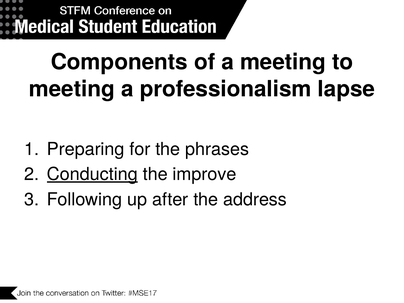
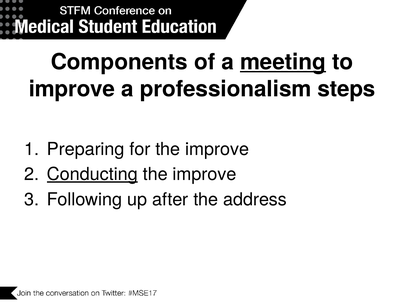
meeting underline: none -> present (283, 62)
meeting: meeting -> improve (72, 89)
lapse: lapse -> steps (346, 89)
for the phrases: phrases -> improve (217, 149)
